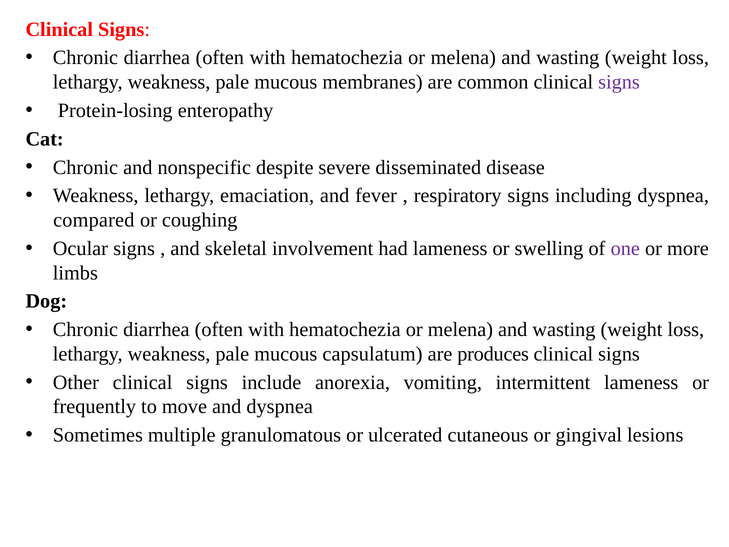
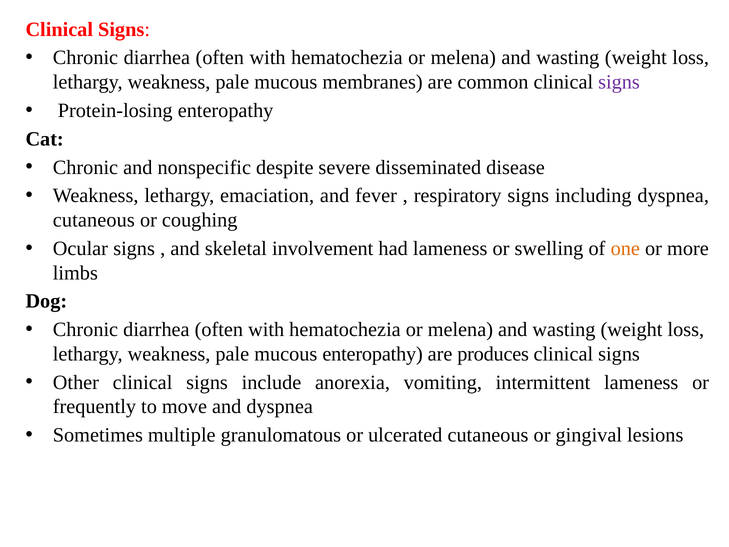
compared: compared -> cutaneous (94, 220)
one colour: purple -> orange (625, 248)
mucous capsulatum: capsulatum -> enteropathy (373, 354)
